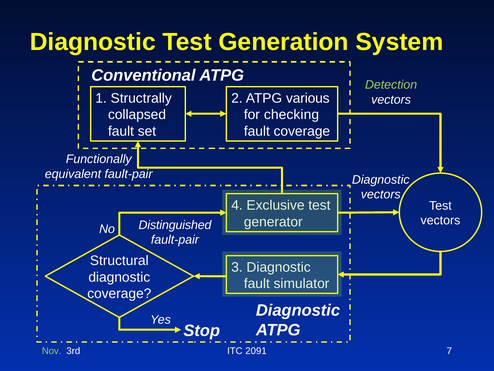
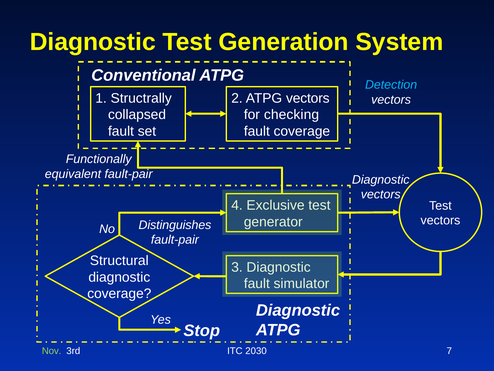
Detection colour: light green -> light blue (391, 85)
ATPG various: various -> vectors (308, 98)
Distinguished: Distinguished -> Distinguishes (175, 225)
2091: 2091 -> 2030 (256, 351)
